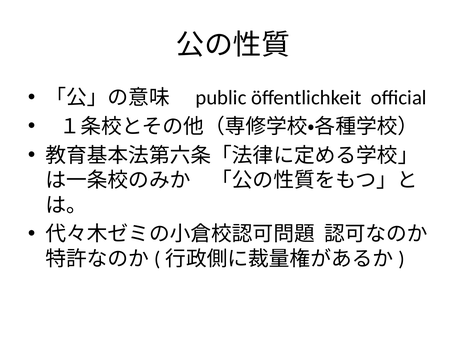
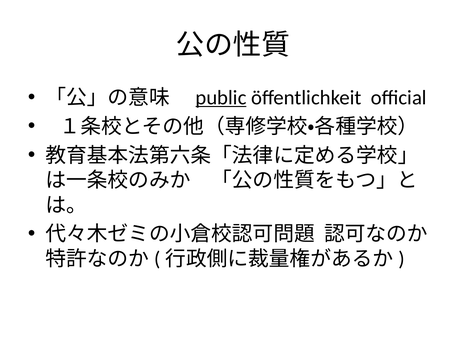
public underline: none -> present (221, 98)
